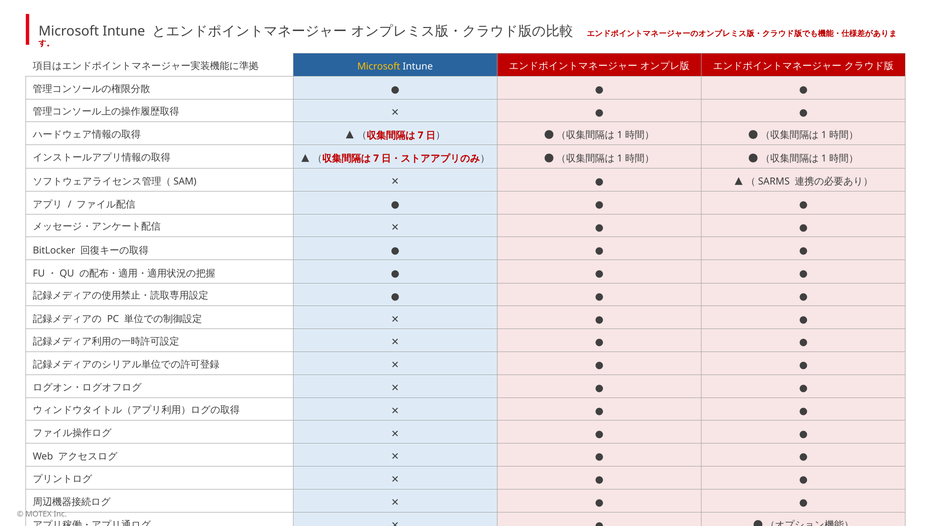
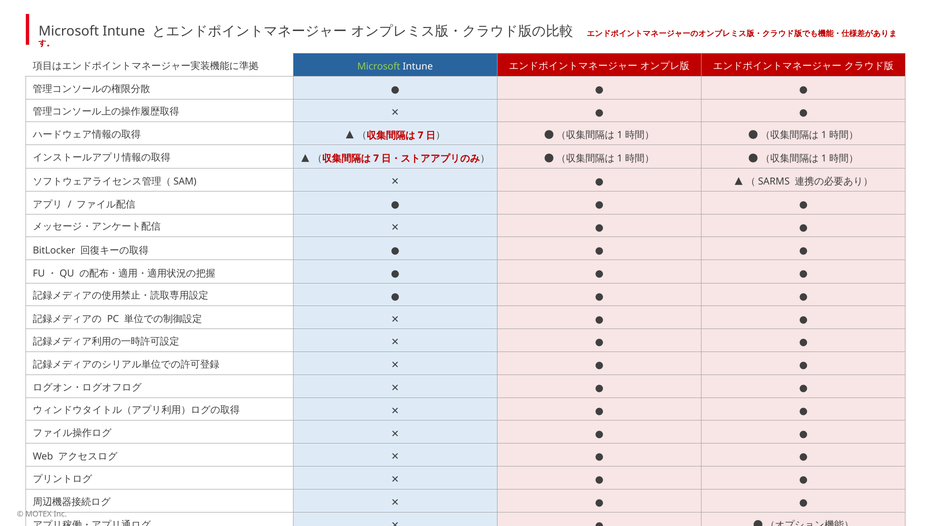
Microsoft colour: yellow -> light green (379, 67)
